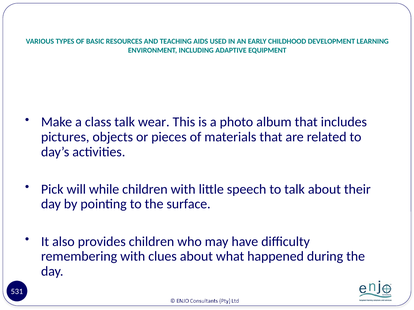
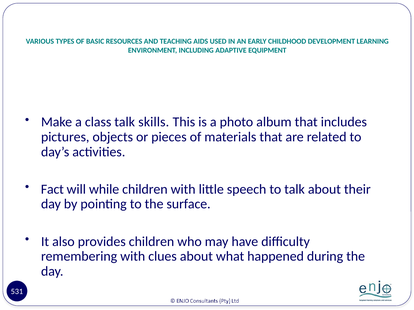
wear: wear -> skills (154, 122)
Pick: Pick -> Fact (52, 190)
